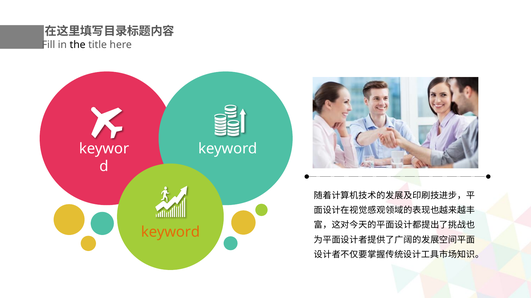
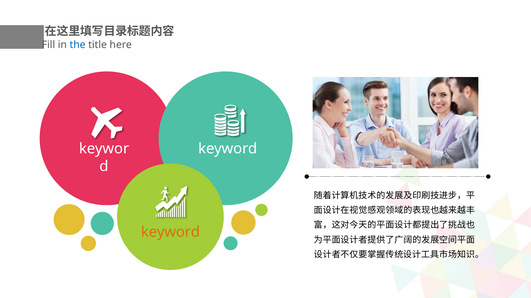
the colour: black -> blue (78, 45)
